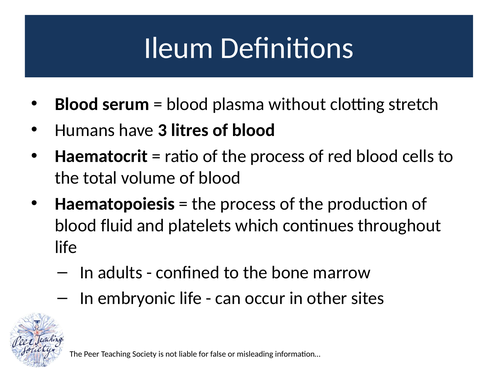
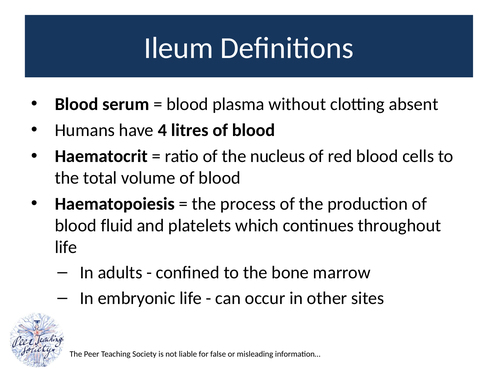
stretch: stretch -> absent (414, 104)
3: 3 -> 4 (162, 130)
of the process: process -> nucleus (278, 156)
